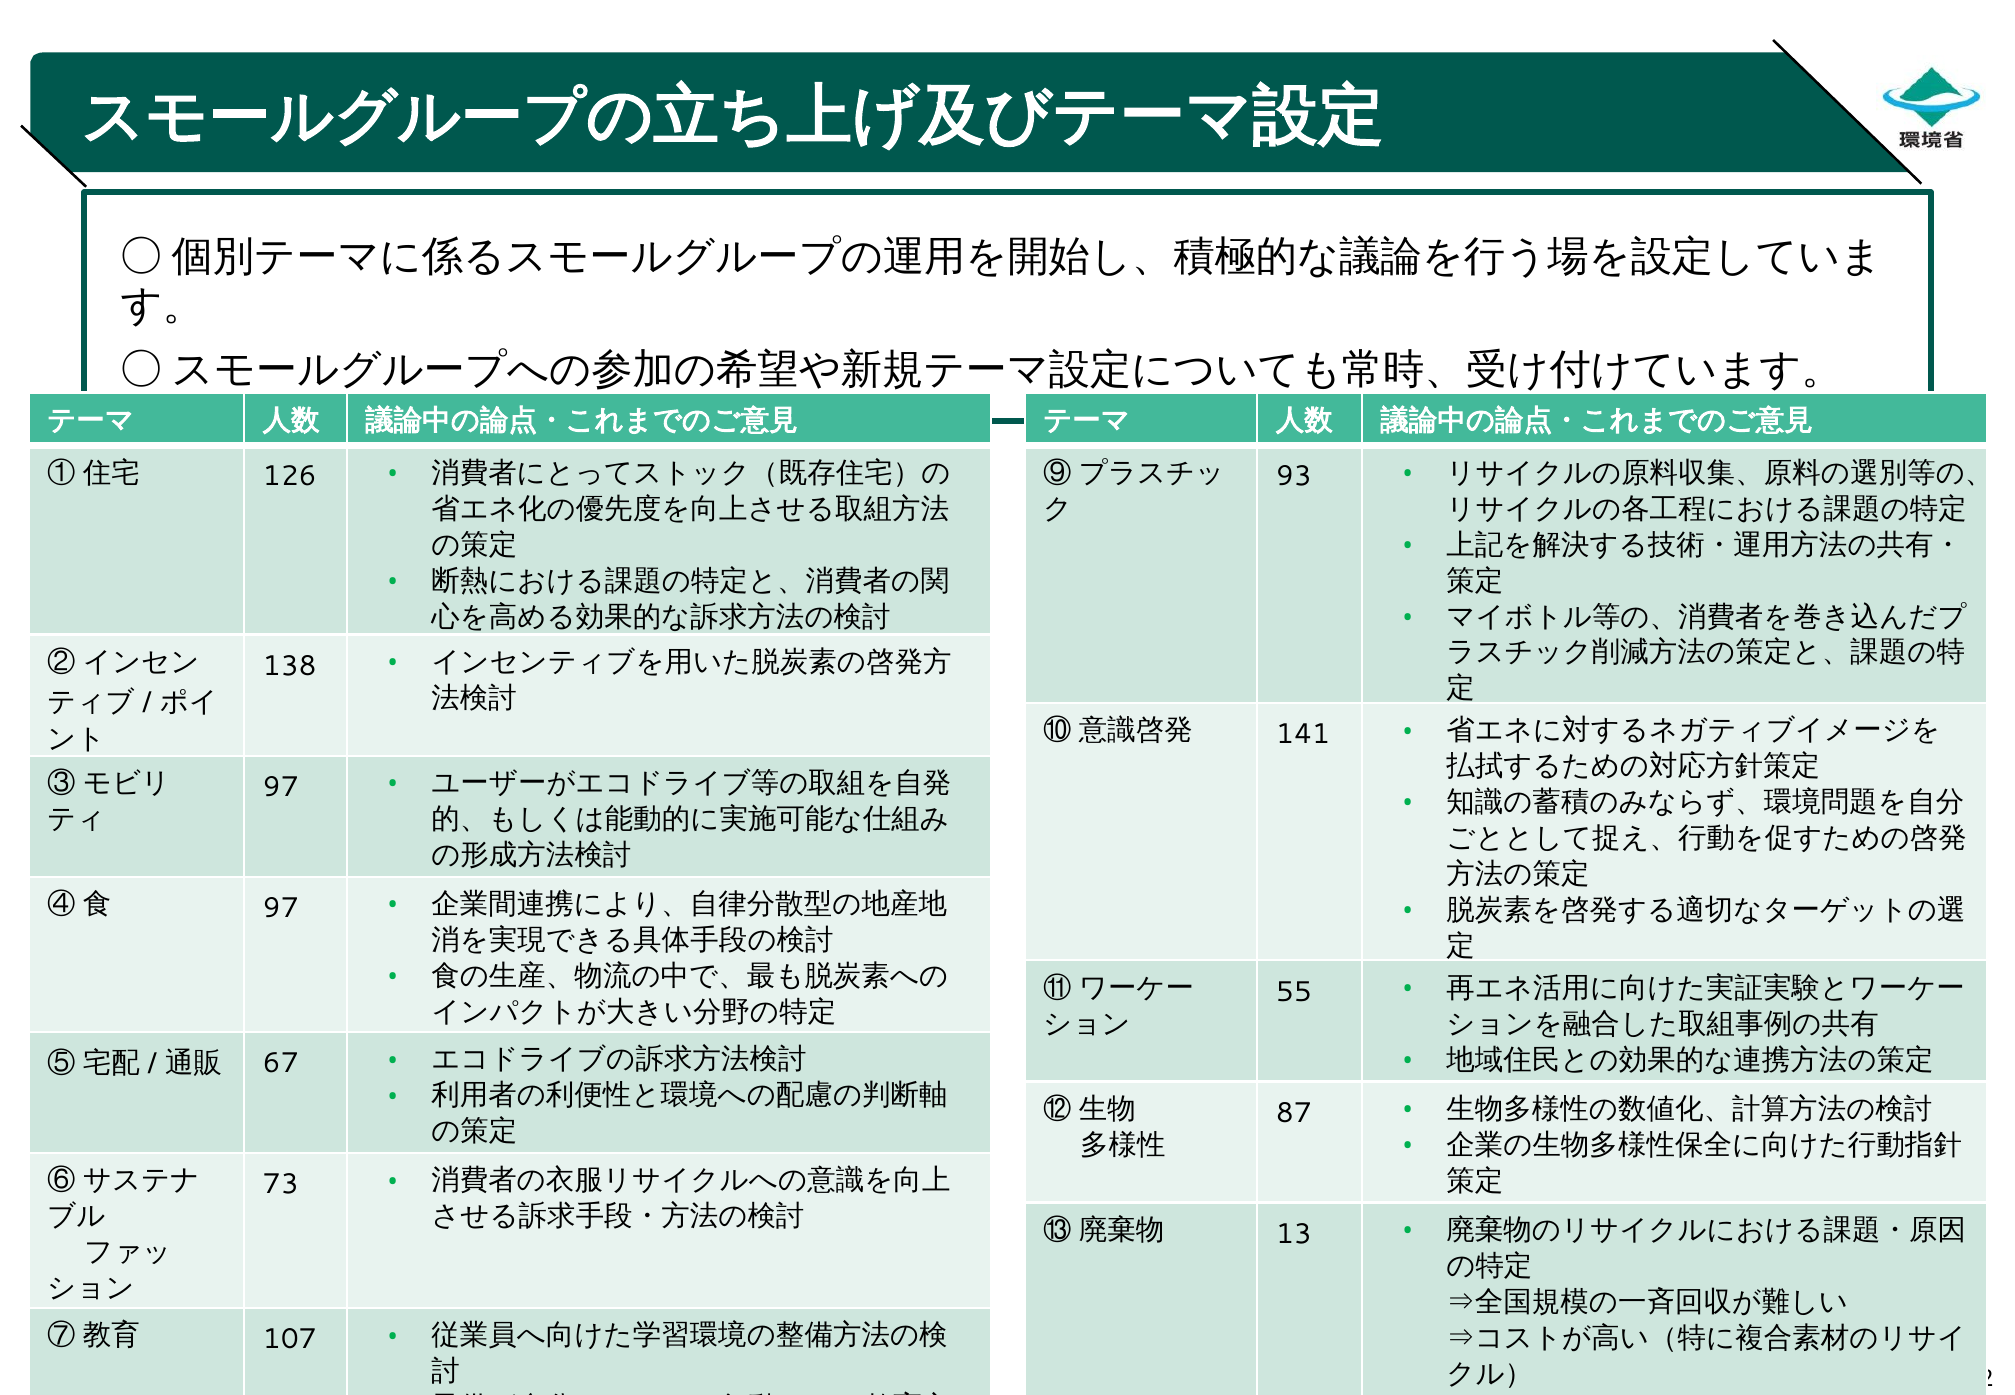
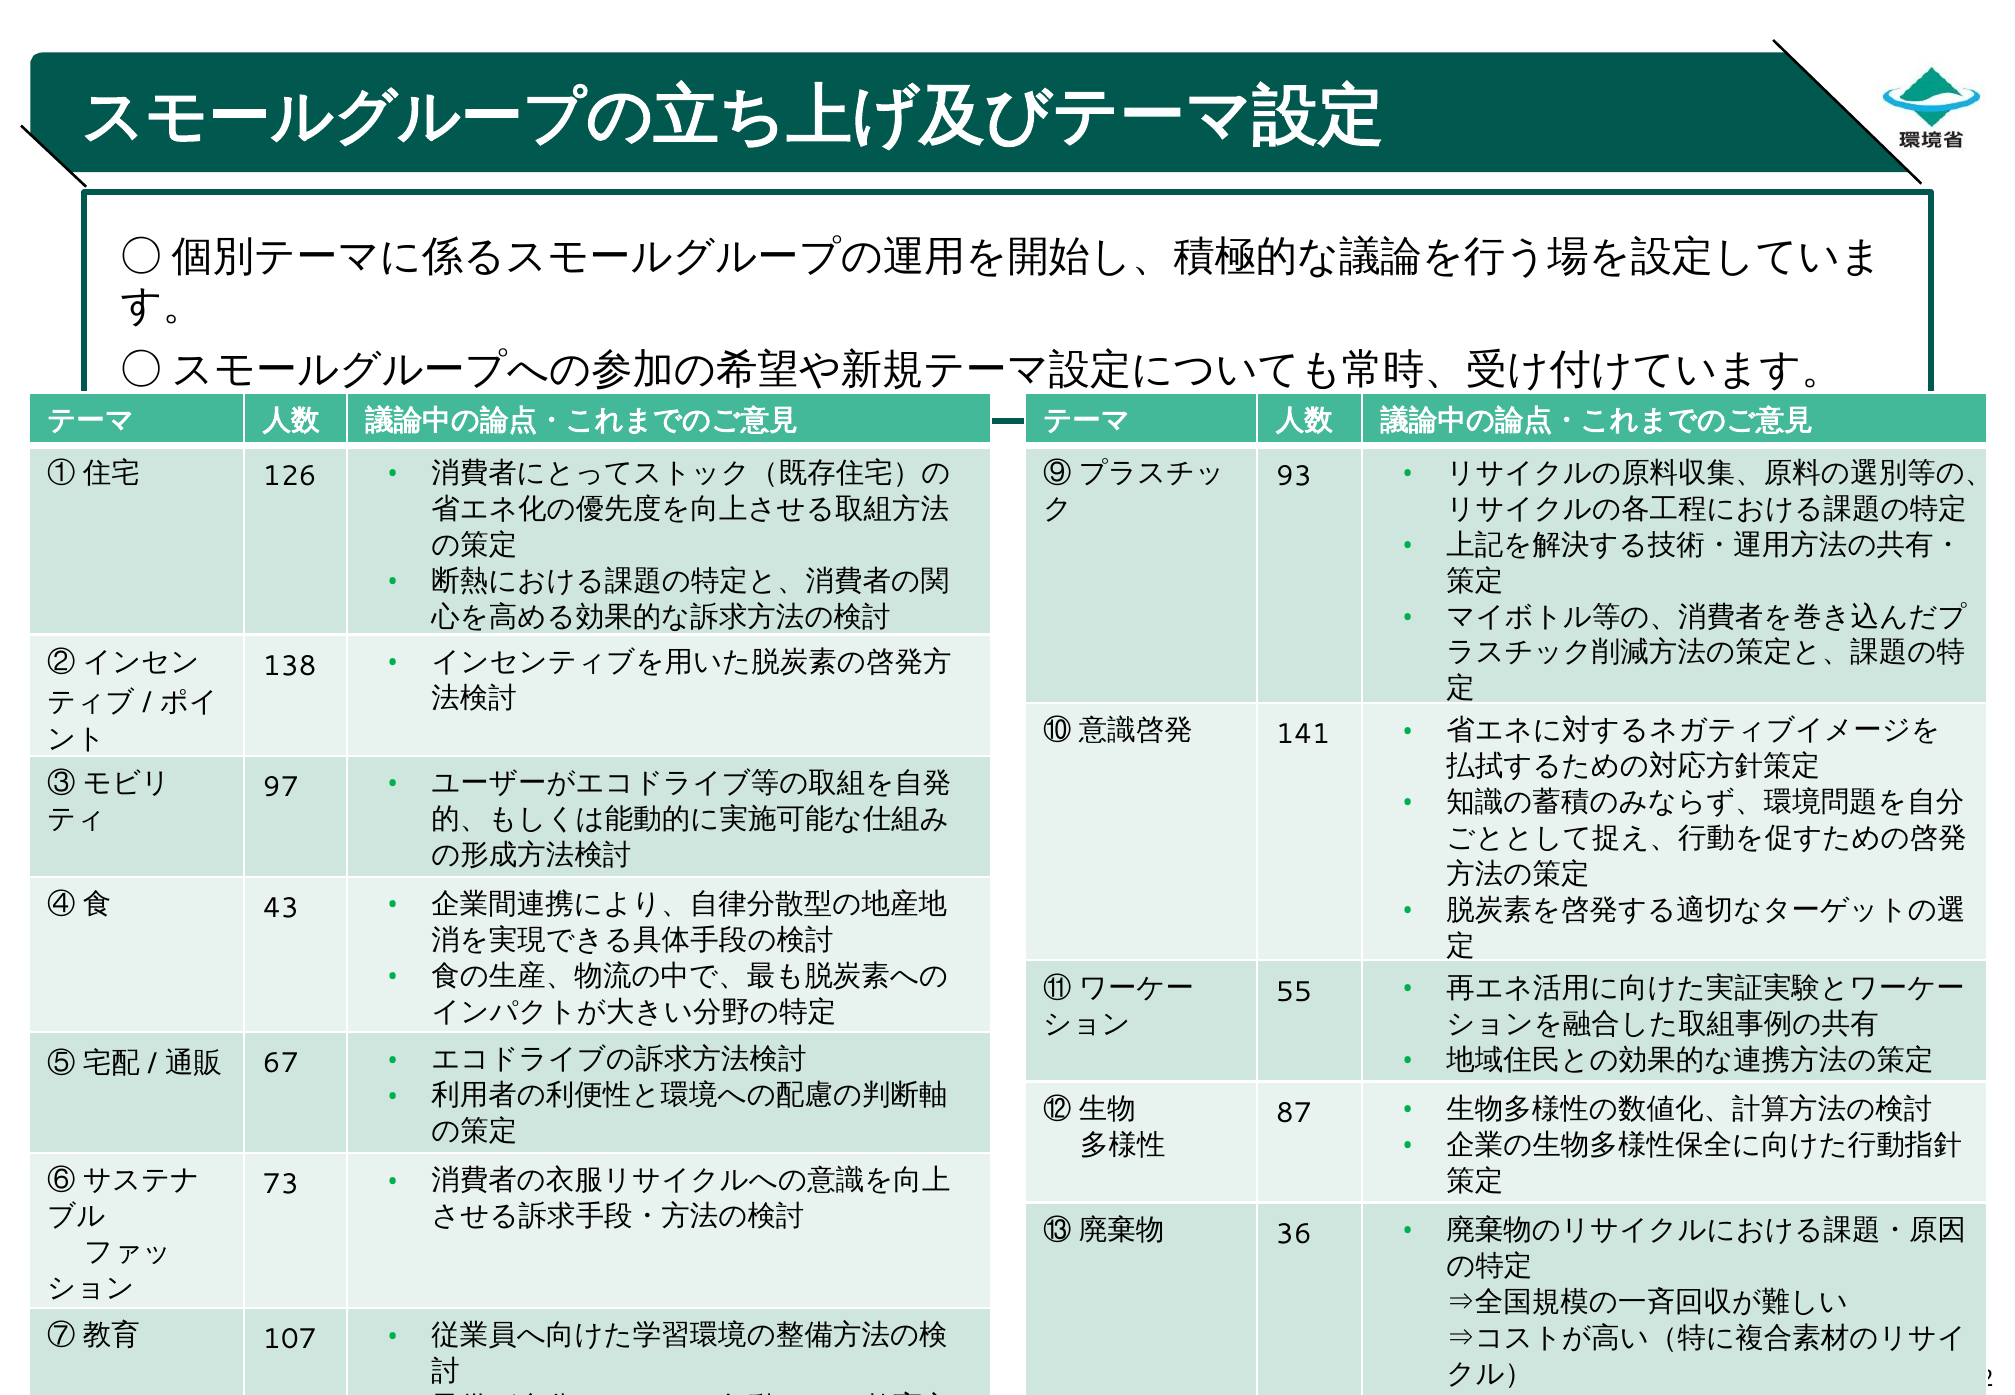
97: 97 -> 43 (281, 908)
13: 13 -> 36 (1294, 1234)
